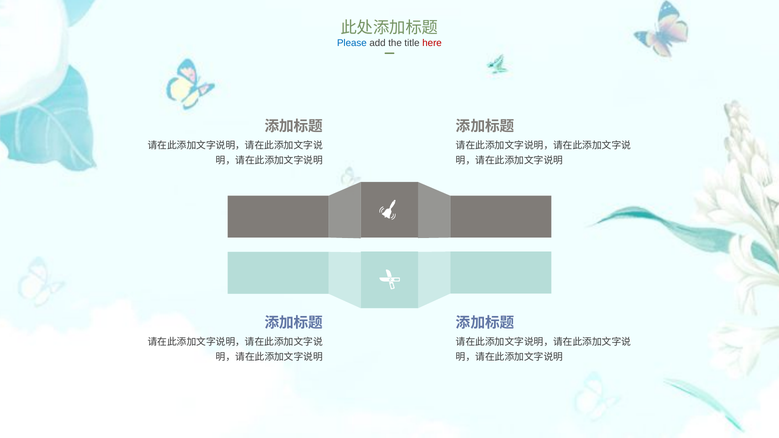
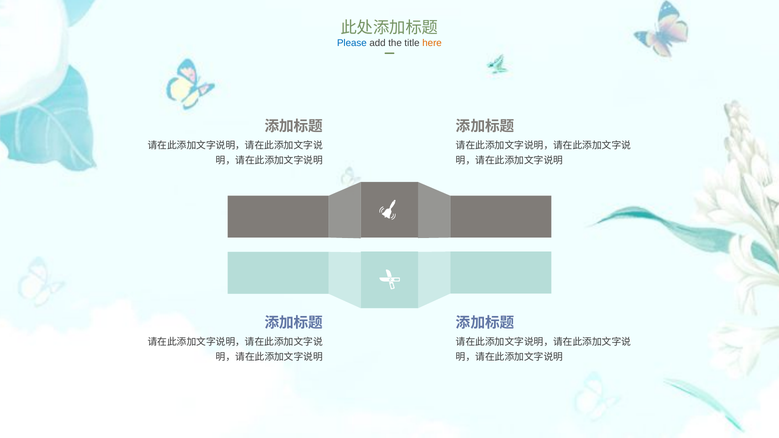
here colour: red -> orange (432, 43)
